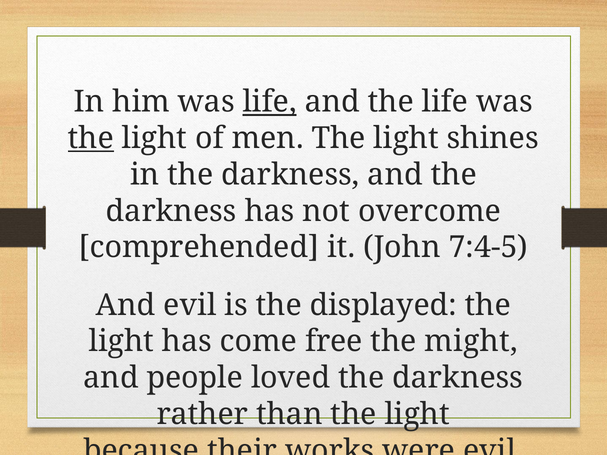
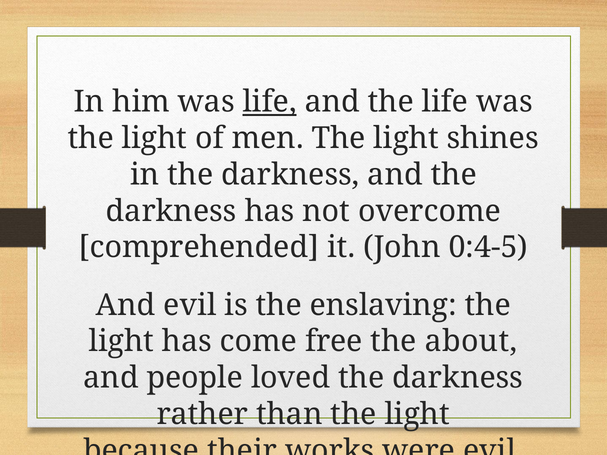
the underline: present -> none (91, 138)
7:4-5: 7:4-5 -> 0:4-5 (488, 248)
displayed: displayed -> enslaving (383, 305)
might: might -> about (471, 342)
